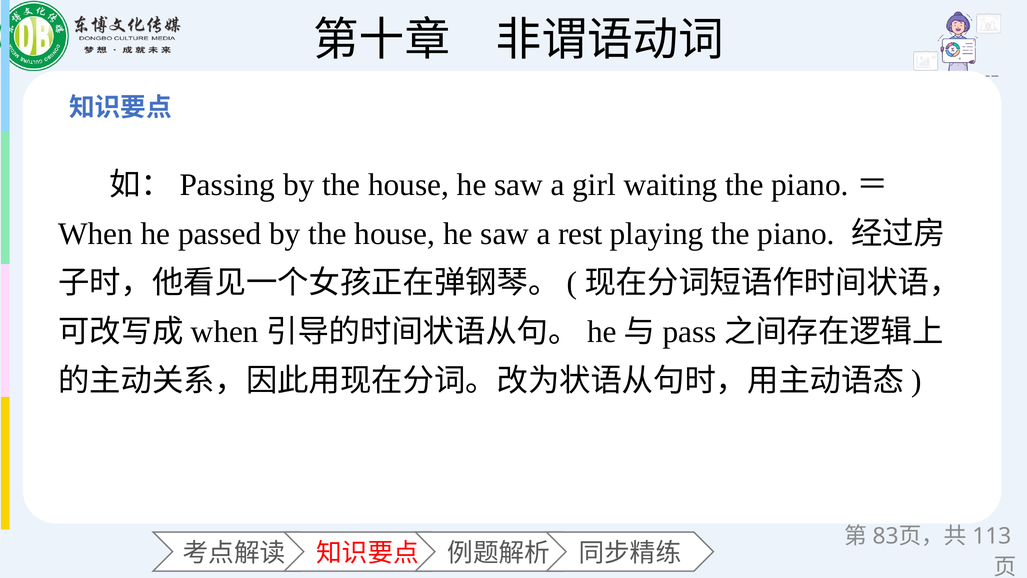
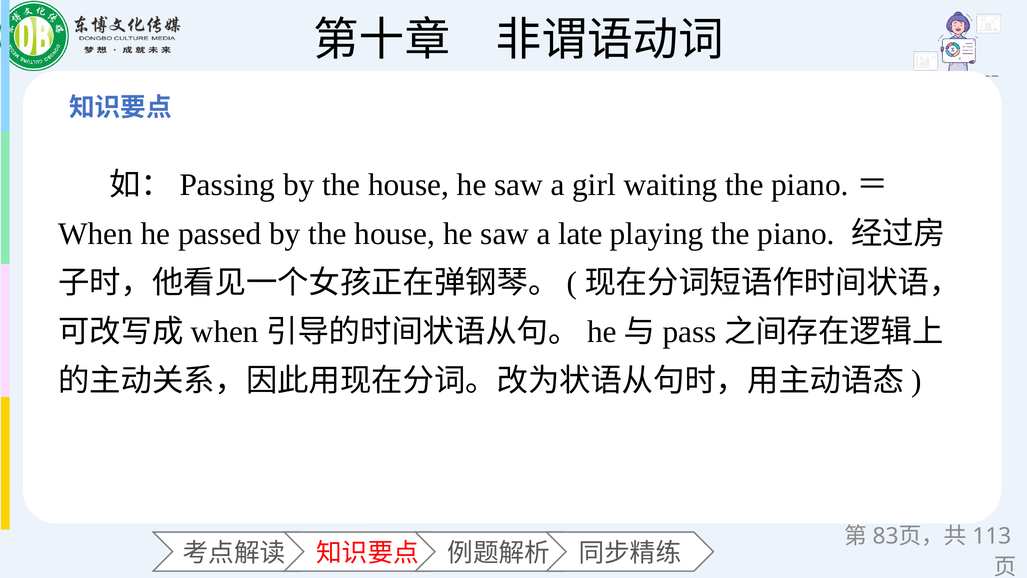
rest: rest -> late (580, 234)
